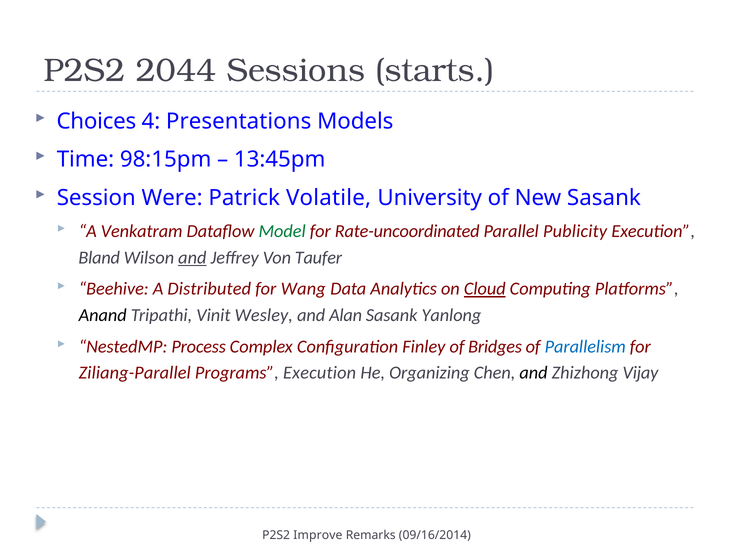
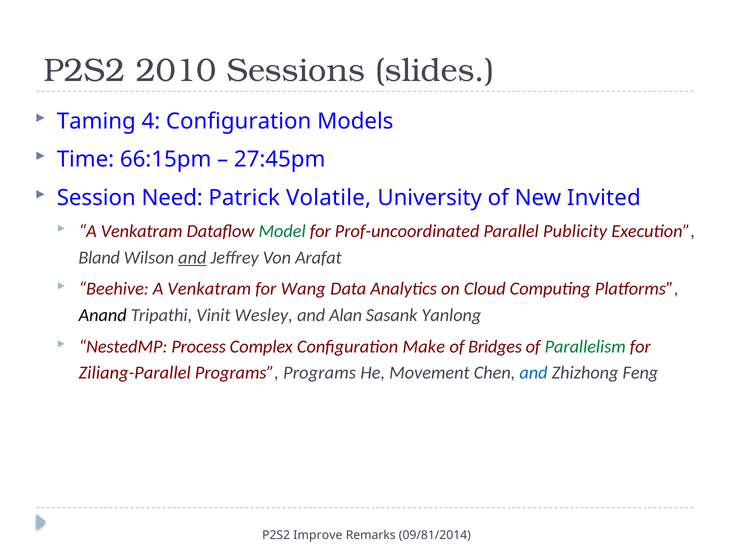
2044: 2044 -> 2010 (176, 70)
starts: starts -> slides (435, 70)
Choices: Choices -> Taming (96, 121)
4 Presentations: Presentations -> Configuration (239, 121)
98:15pm: 98:15pm -> 66:15pm (166, 159)
13:45pm: 13:45pm -> 27:45pm (280, 159)
Were: Were -> Need (172, 198)
New Sasank: Sasank -> Invited (604, 198)
Rate-uncoordinated: Rate-uncoordinated -> Prof-uncoordinated (407, 231)
Taufer: Taufer -> Arafat (318, 257)
Beehive A Distributed: Distributed -> Venkatram (209, 289)
Cloud underline: present -> none (485, 289)
Finley: Finley -> Make (424, 346)
Parallelism colour: blue -> green (585, 346)
Programs Execution: Execution -> Programs (320, 372)
Organizing: Organizing -> Movement (429, 372)
and colour: black -> blue (534, 372)
Vijay: Vijay -> Feng (640, 372)
09/16/2014: 09/16/2014 -> 09/81/2014 (435, 535)
